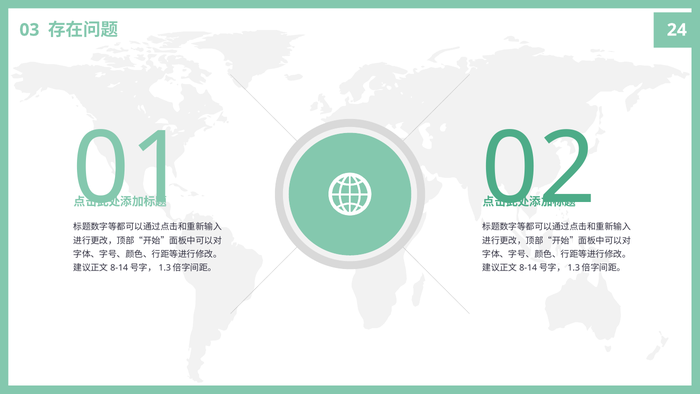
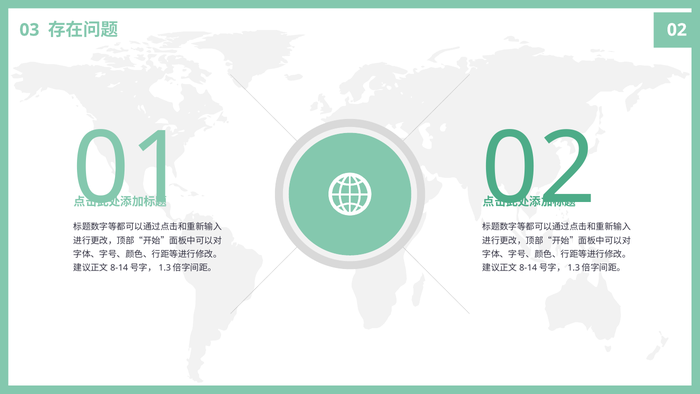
24: 24 -> 02 (677, 30)
